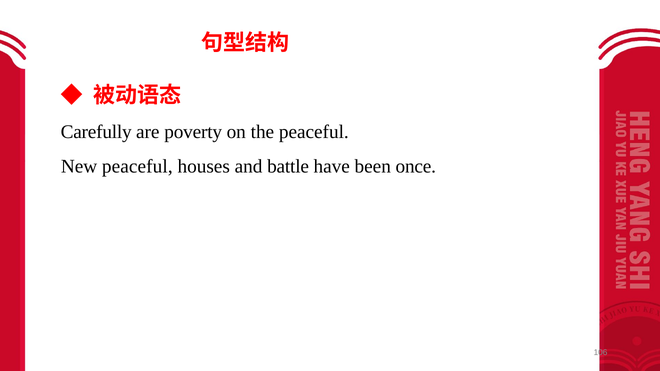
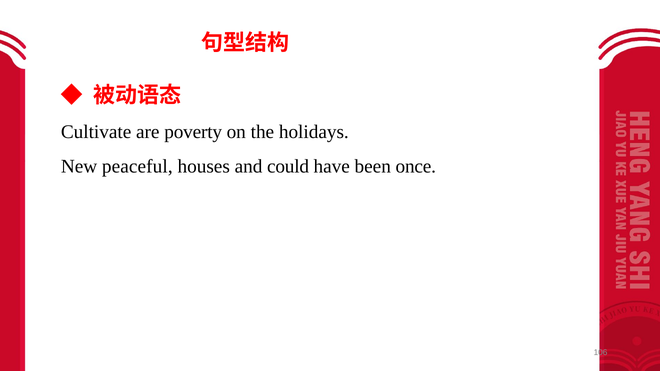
Carefully: Carefully -> Cultivate (96, 132)
the peaceful: peaceful -> holidays (314, 132)
battle: battle -> could (288, 167)
